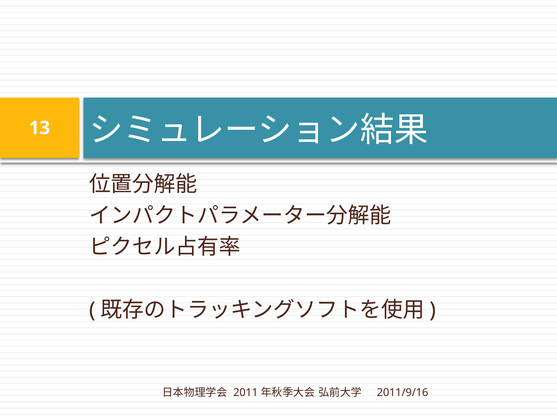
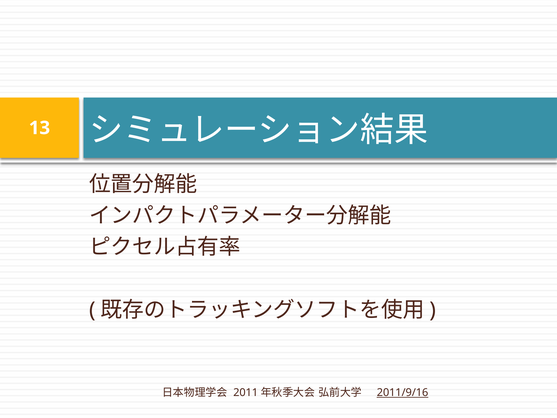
2011/9/16 underline: none -> present (403, 392)
